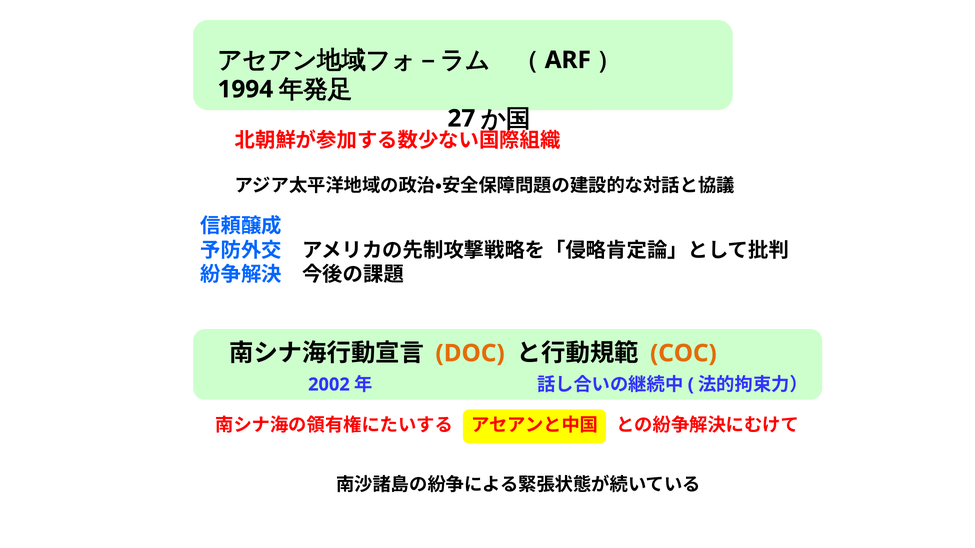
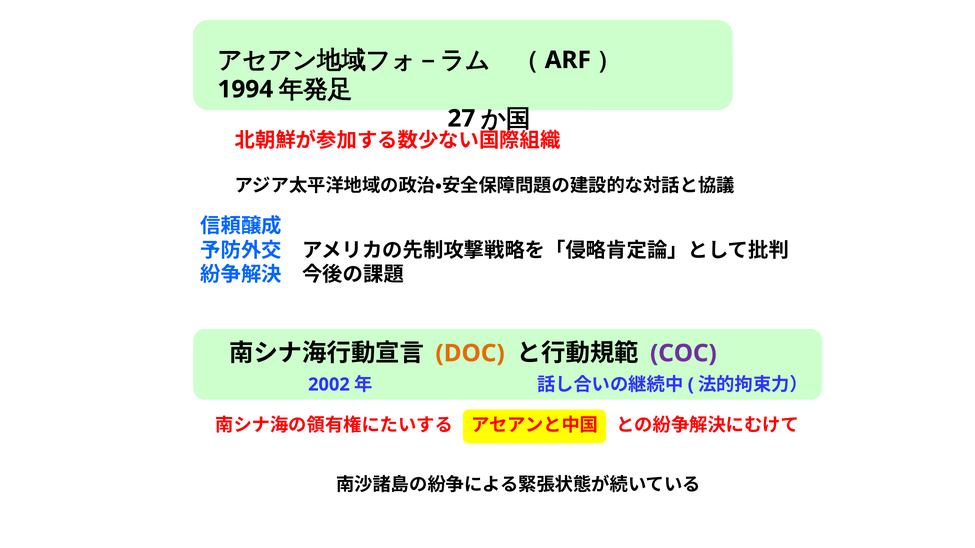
COC colour: orange -> purple (683, 354)
